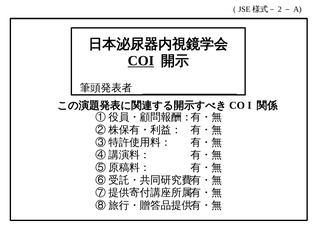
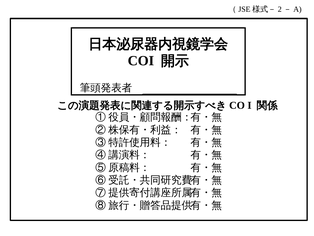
COI underline: present -> none (141, 61)
